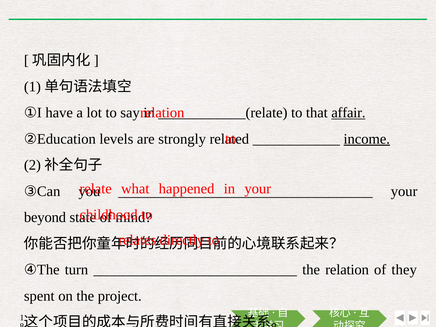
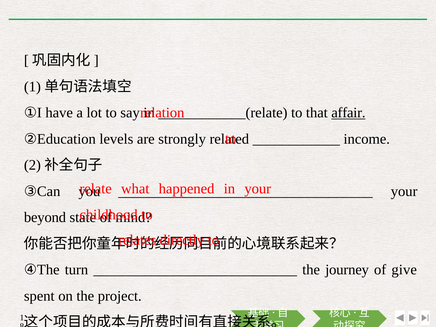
income underline: present -> none (367, 139)
the relation: relation -> journey (347, 270)
they: they -> give (404, 270)
